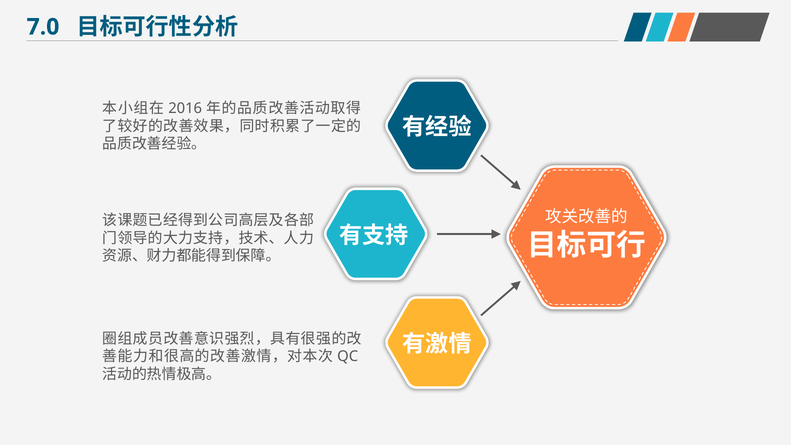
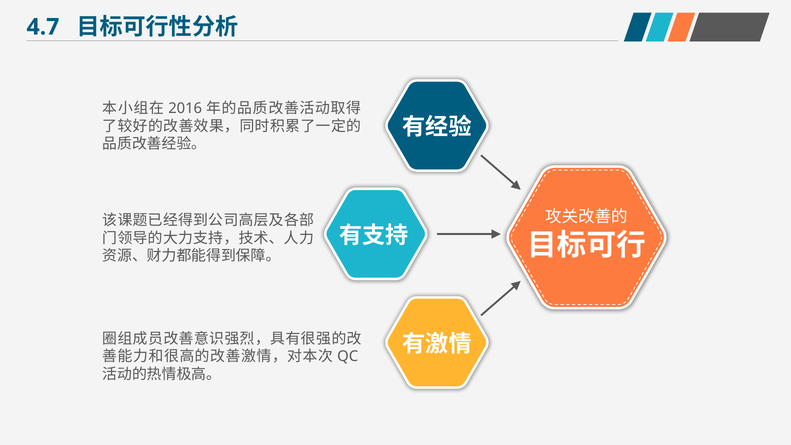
7.0: 7.0 -> 4.7 (43, 27)
